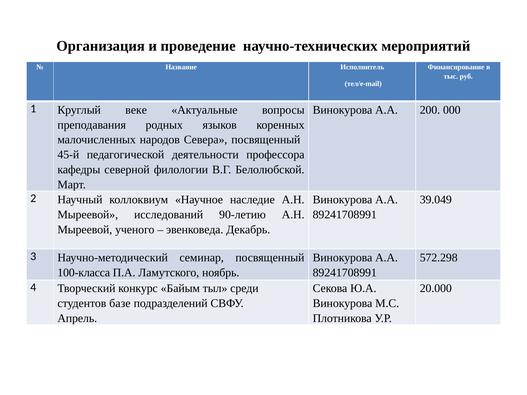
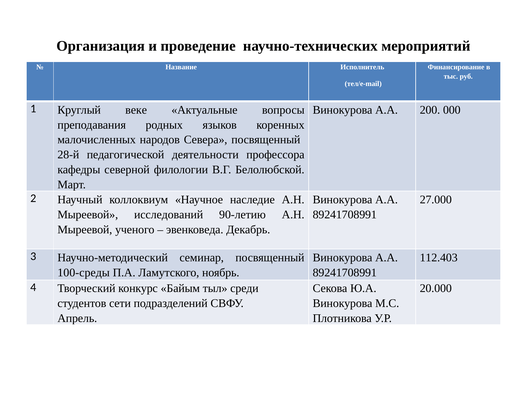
45-й: 45-й -> 28-й (68, 155)
39.049: 39.049 -> 27.000 (436, 200)
572.298: 572.298 -> 112.403 (439, 258)
100-класса: 100-класса -> 100-среды (84, 273)
базе: базе -> сети (120, 304)
